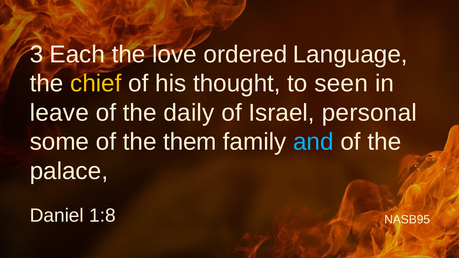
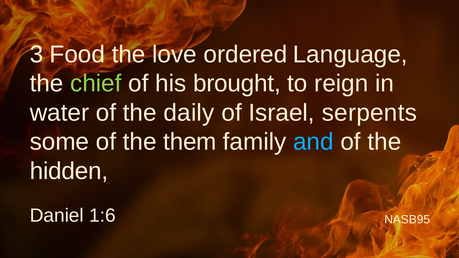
Each: Each -> Food (77, 54)
chief colour: yellow -> light green (96, 84)
thought: thought -> brought (237, 84)
seen: seen -> reign (341, 84)
leave: leave -> water (59, 113)
personal: personal -> serpents (369, 113)
palace: palace -> hidden (69, 171)
1:8: 1:8 -> 1:6 (102, 216)
